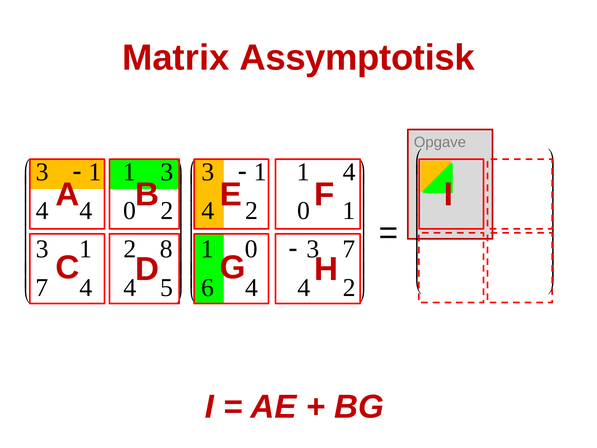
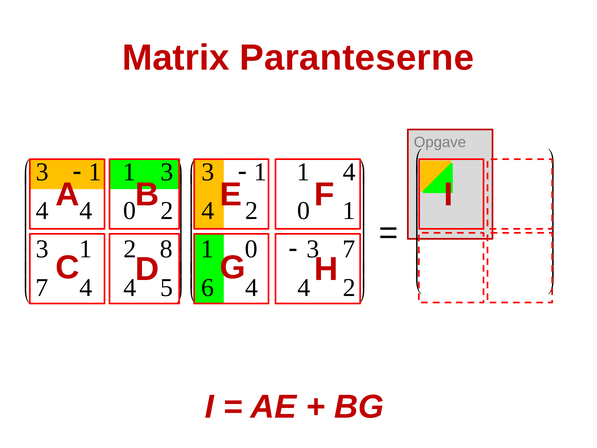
Assymptotisk: Assymptotisk -> Paranteserne (357, 58)
